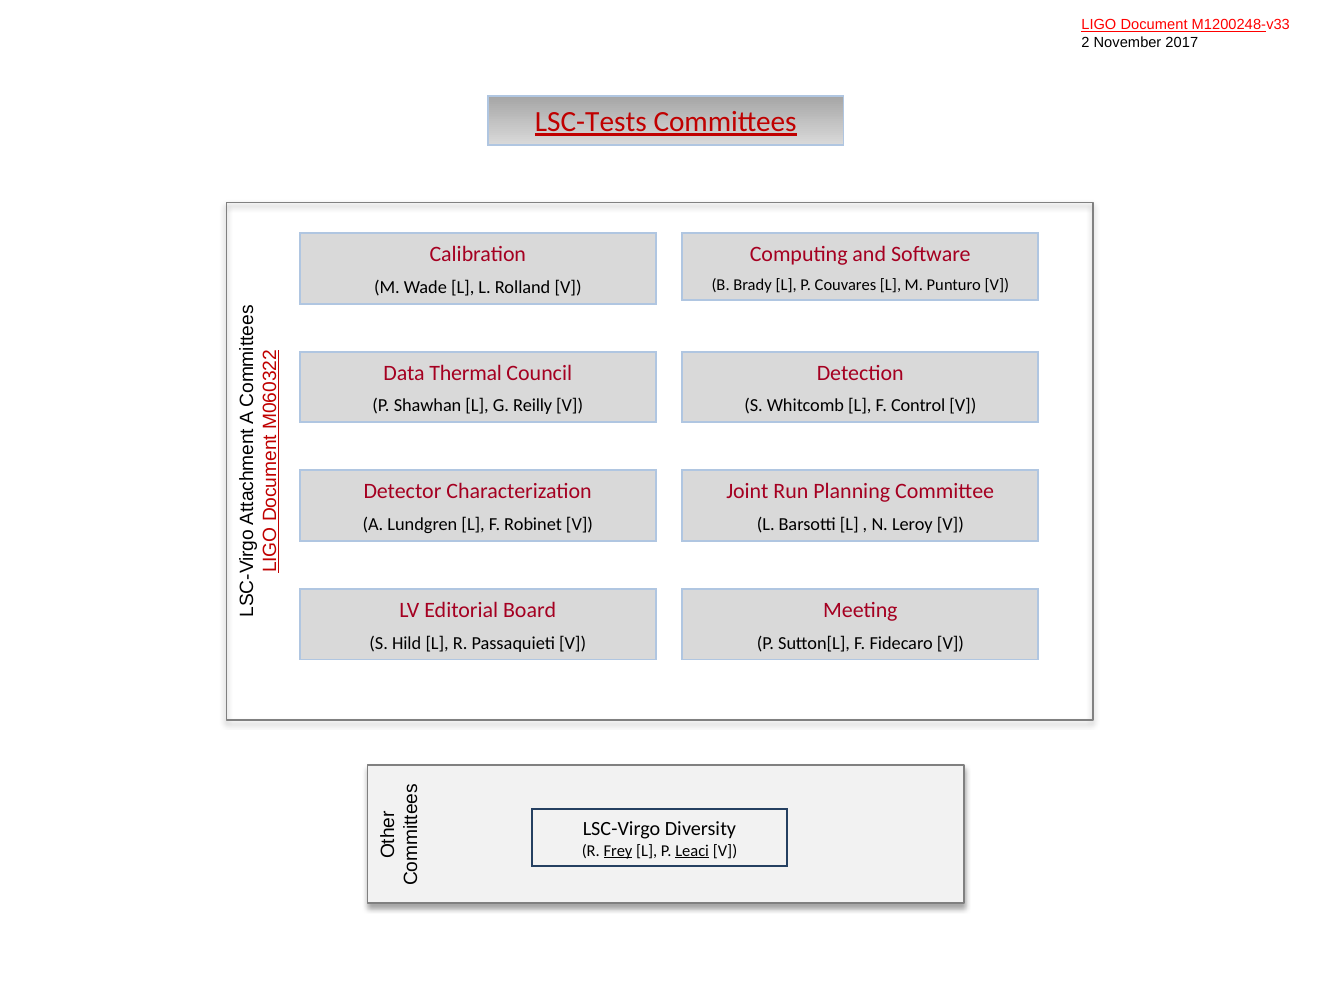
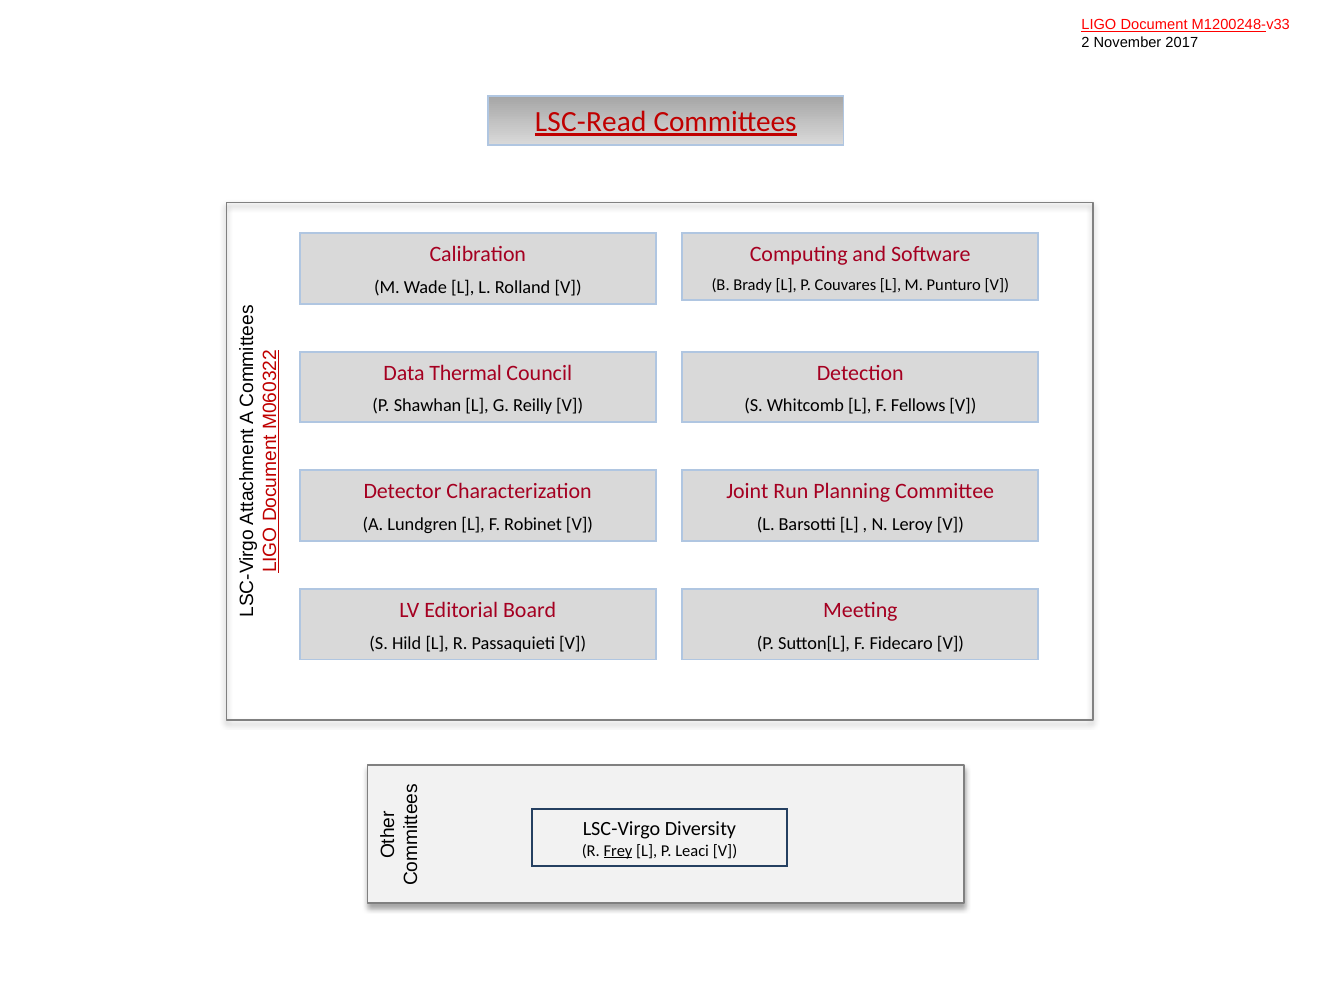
LSC-Tests: LSC-Tests -> LSC-Read (591, 122)
Control: Control -> Fellows (918, 406)
Leaci underline: present -> none (692, 851)
